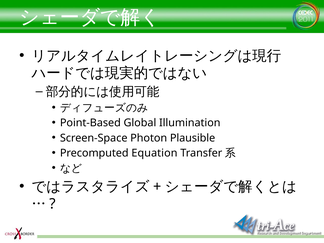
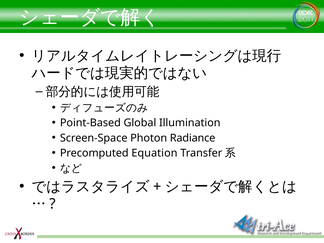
Plausible: Plausible -> Radiance (193, 138)
